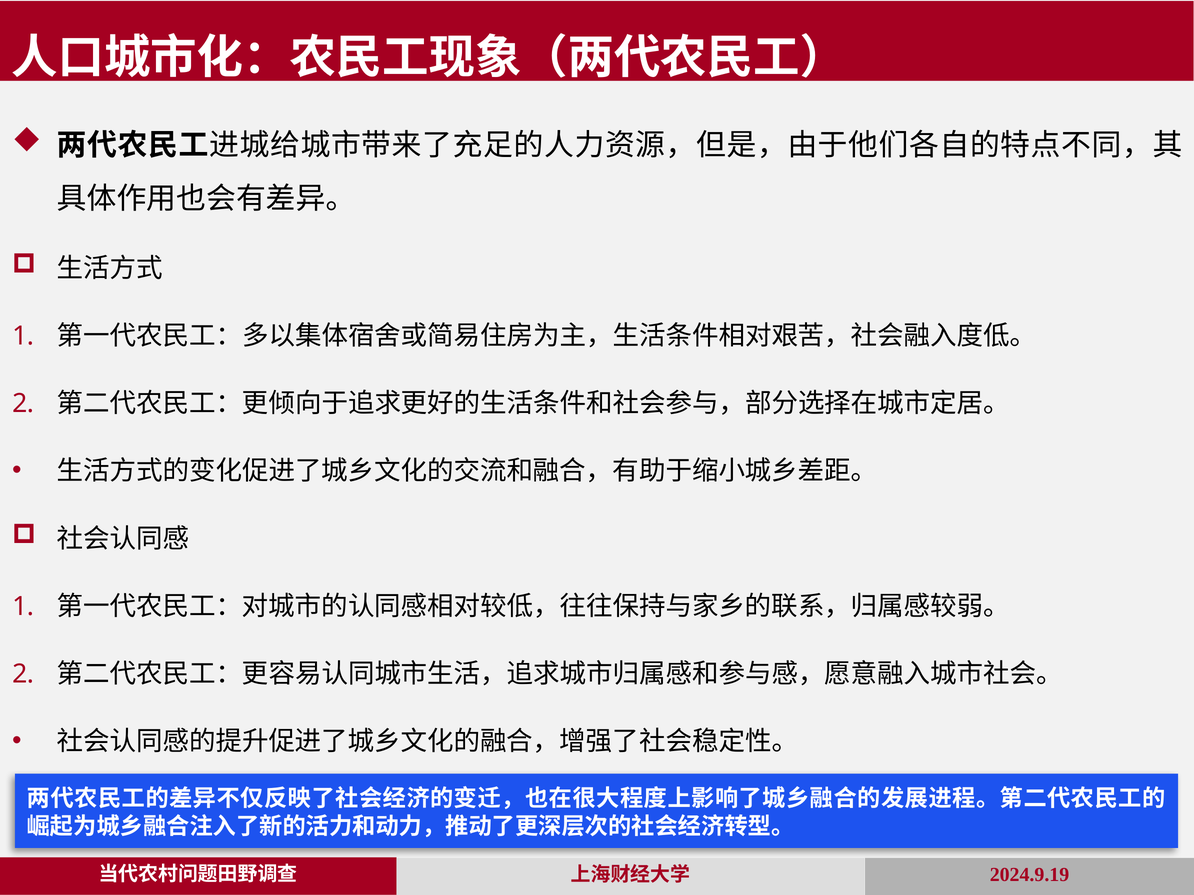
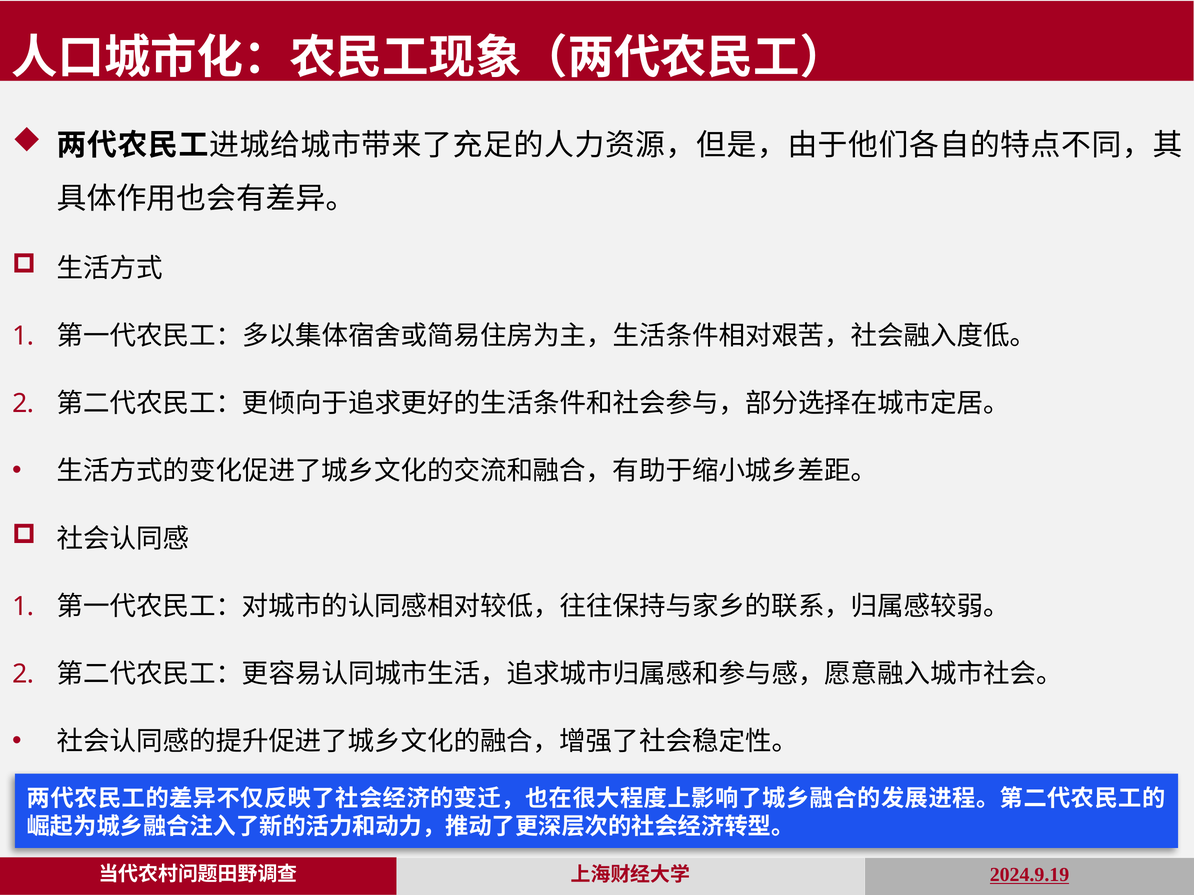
2024.9.19 underline: none -> present (1029, 875)
